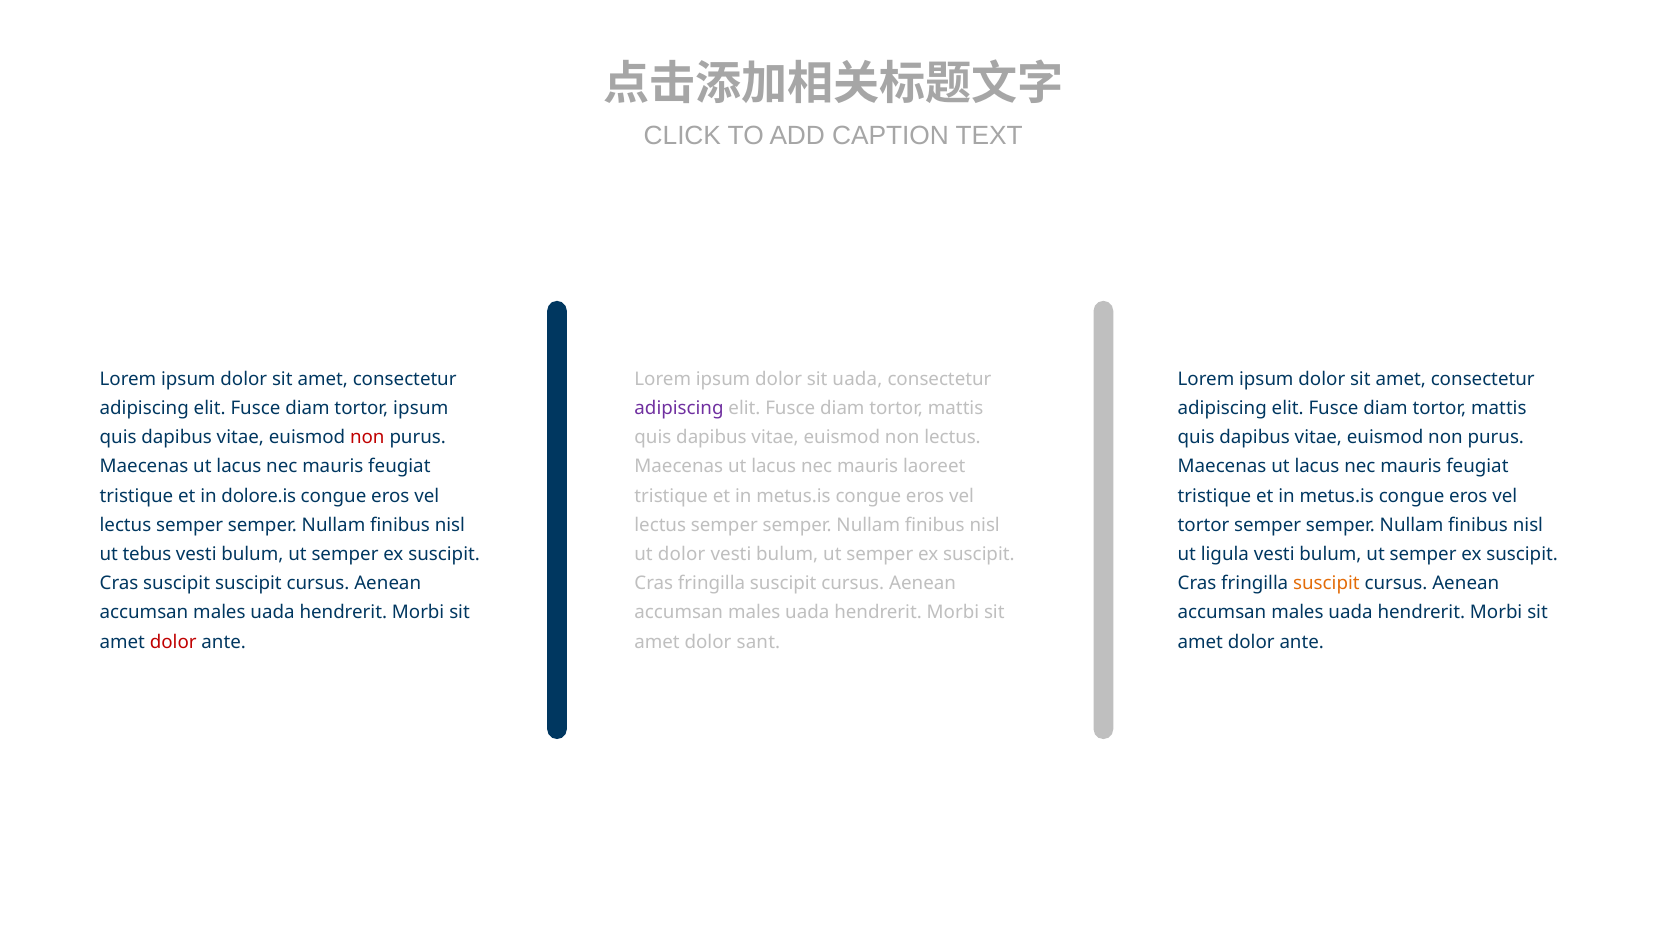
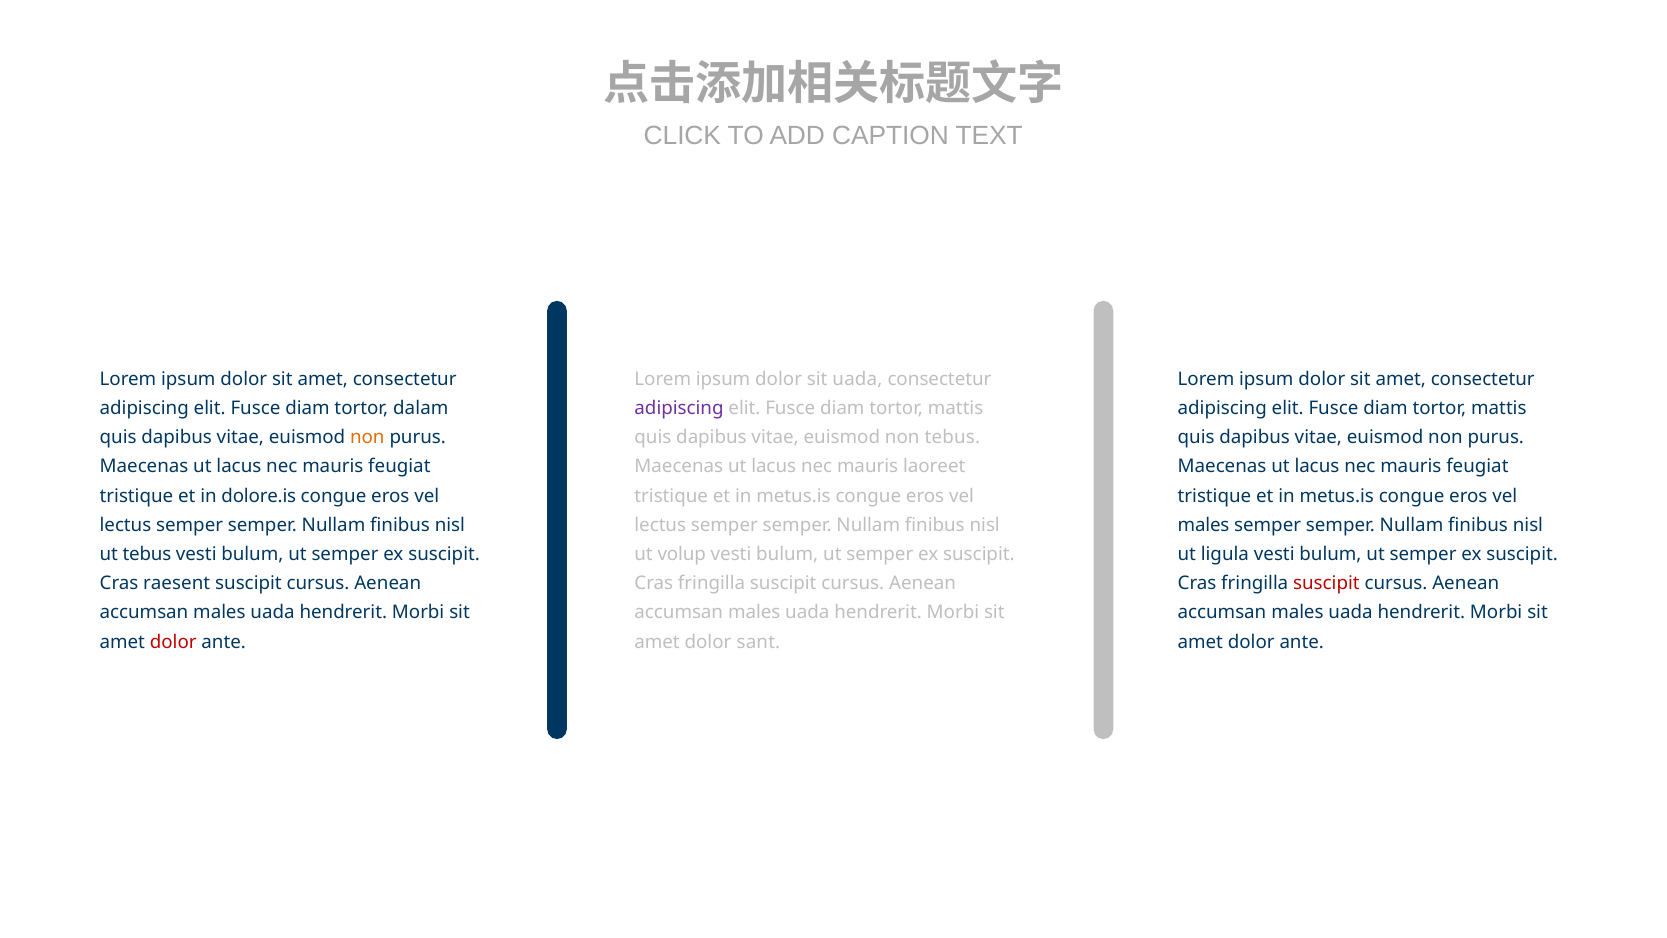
tortor ipsum: ipsum -> dalam (421, 408)
non colour: red -> orange (367, 437)
non lectus: lectus -> tebus (952, 437)
tortor: tortor -> males (1204, 525)
ut dolor: dolor -> volup (682, 554)
Cras suscipit: suscipit -> raesent (177, 583)
suscipit colour: orange -> red (1326, 583)
